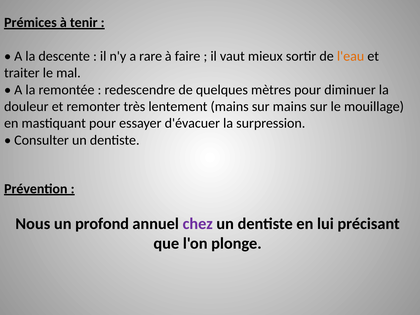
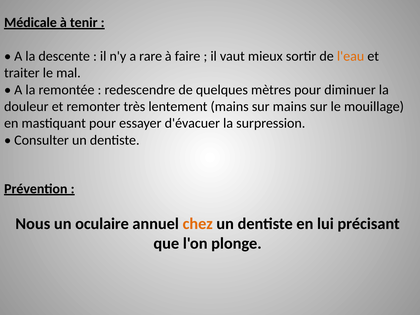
Prémices: Prémices -> Médicale (30, 23)
profond: profond -> oculaire (102, 224)
chez colour: purple -> orange (198, 224)
